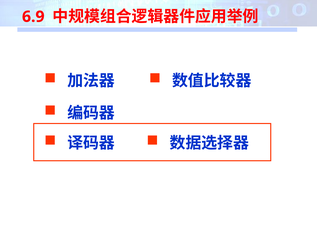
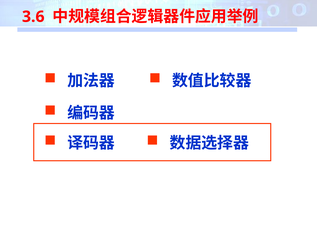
6.9: 6.9 -> 3.6 (33, 17)
